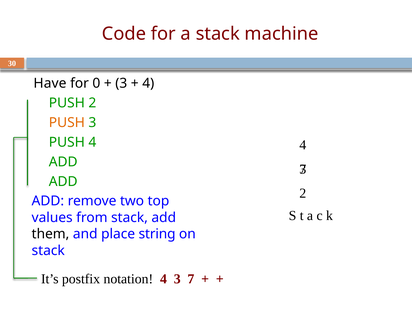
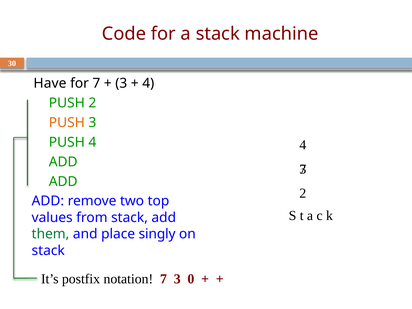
for 0: 0 -> 7 (96, 83)
them colour: black -> green (51, 234)
string: string -> singly (157, 234)
notation 4: 4 -> 7 (163, 279)
3 7: 7 -> 0 (191, 279)
